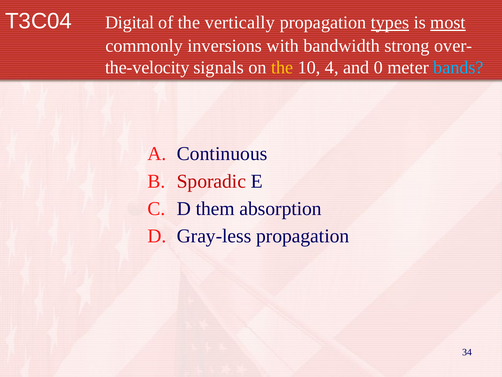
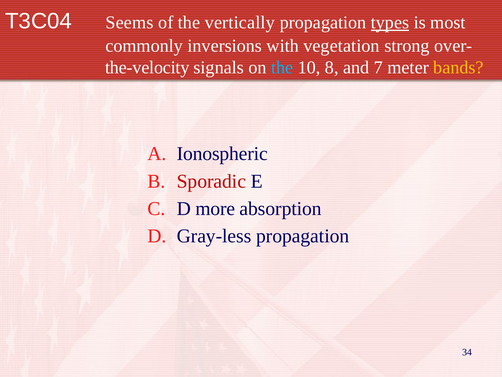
Digital: Digital -> Seems (129, 22)
most underline: present -> none (448, 22)
bandwidth: bandwidth -> vegetation (342, 46)
the colour: yellow -> light blue (282, 67)
4: 4 -> 8 (332, 67)
0: 0 -> 7 (378, 67)
bands colour: light blue -> yellow (458, 67)
Continuous: Continuous -> Ionospheric (222, 154)
them: them -> more (215, 208)
